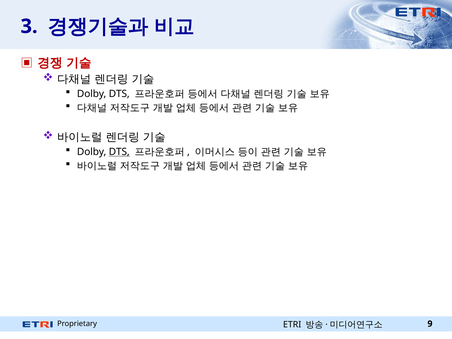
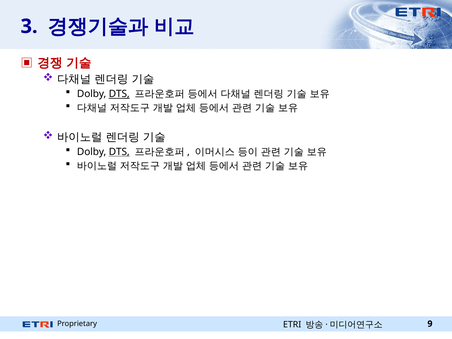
DTS underline: none -> present (119, 94)
